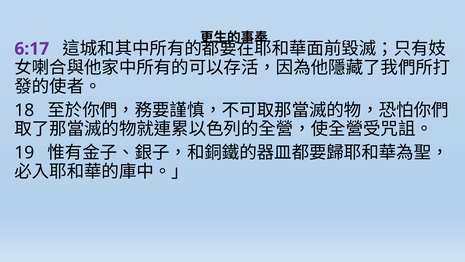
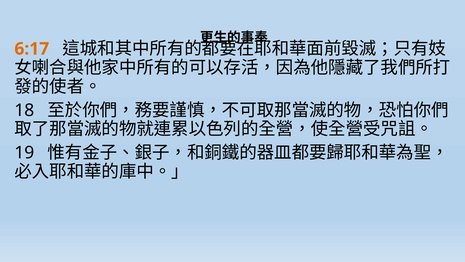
6:17 colour: purple -> orange (32, 49)
